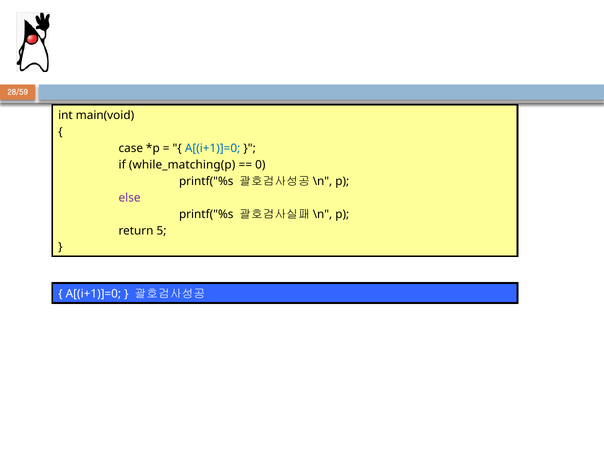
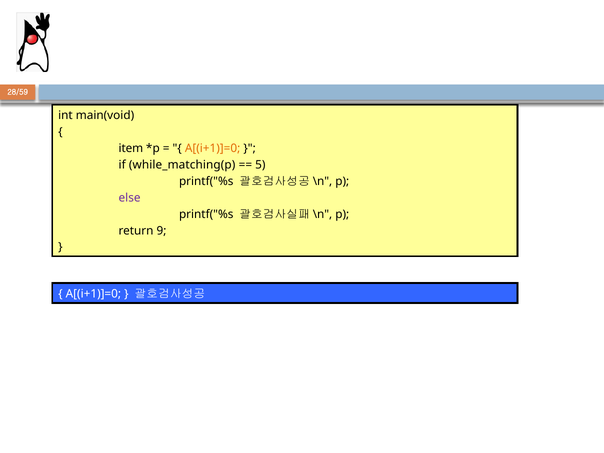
case: case -> item (131, 148)
A[(i+1)]=0 colour: blue -> orange (213, 148)
0: 0 -> 5 (260, 165)
5: 5 -> 9 (161, 231)
